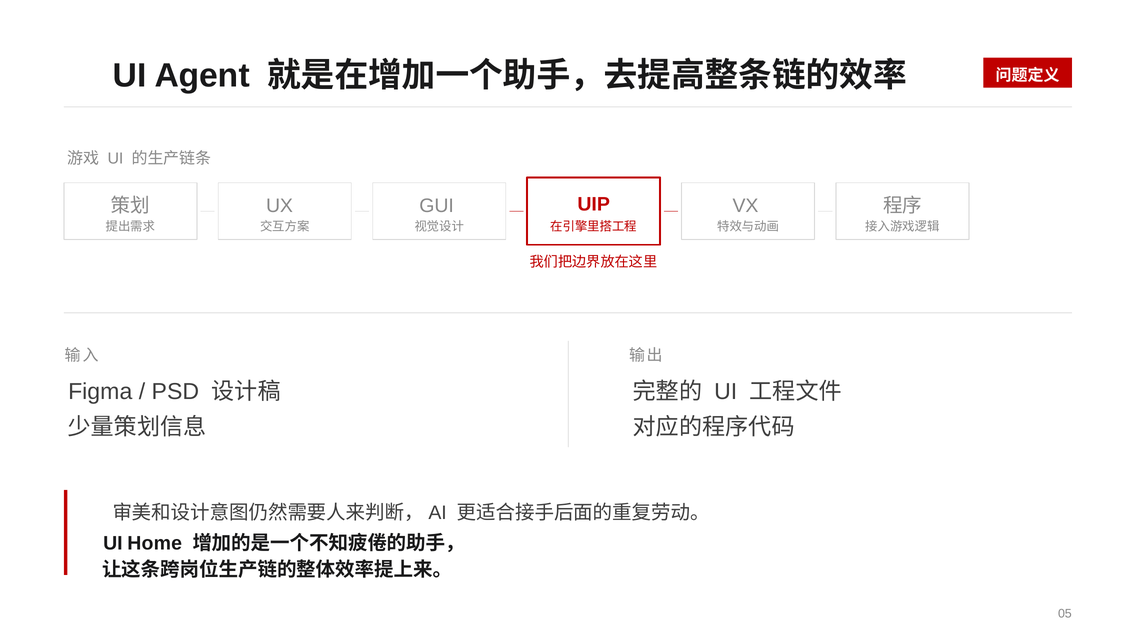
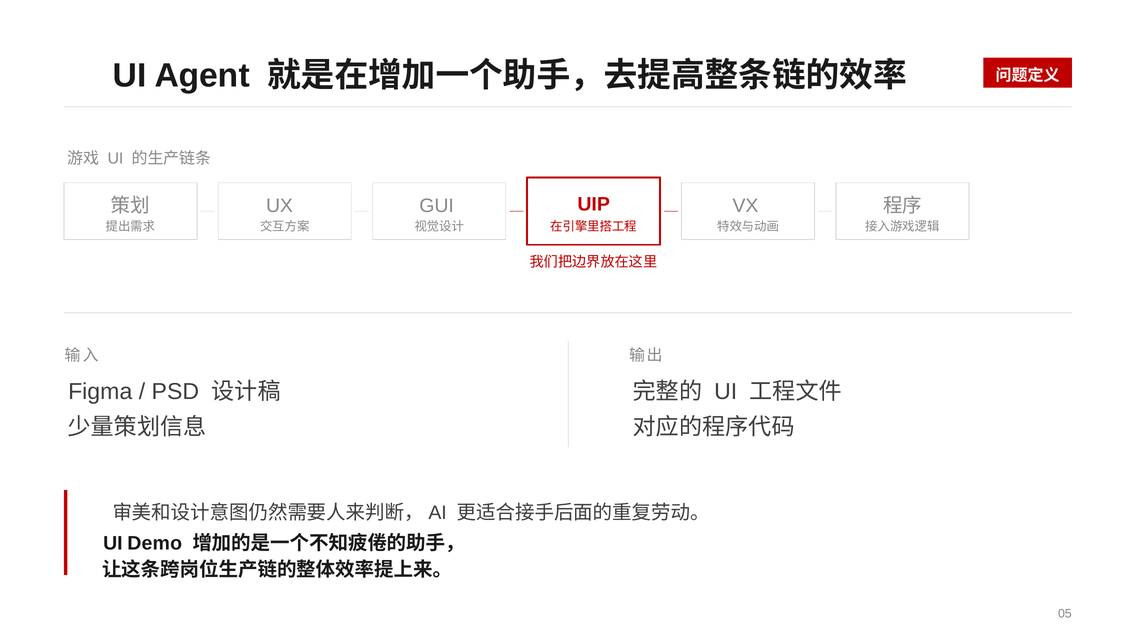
Home: Home -> Demo (155, 543)
